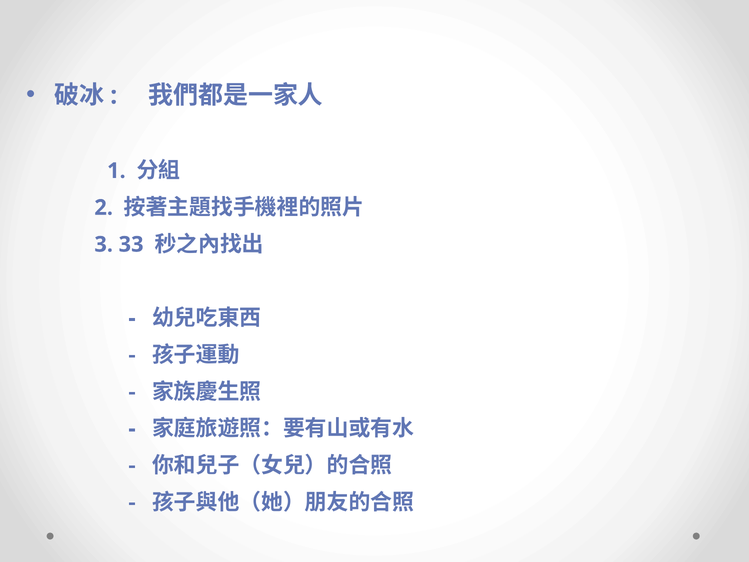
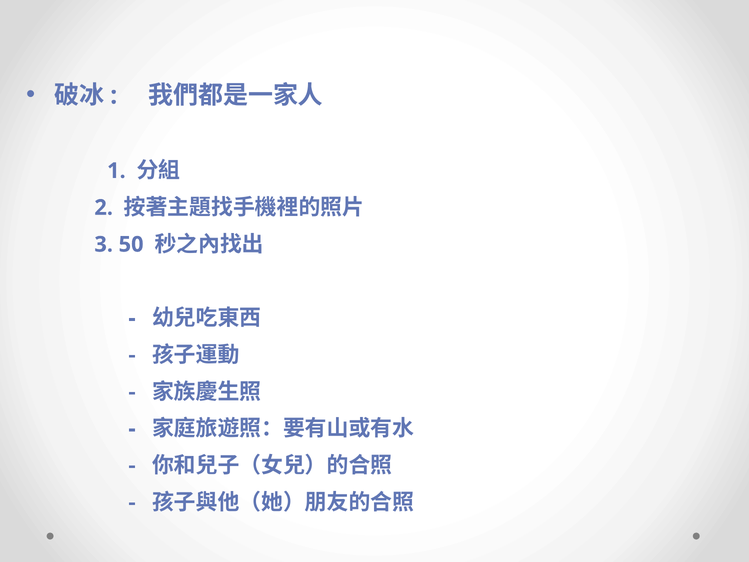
33: 33 -> 50 (131, 244)
